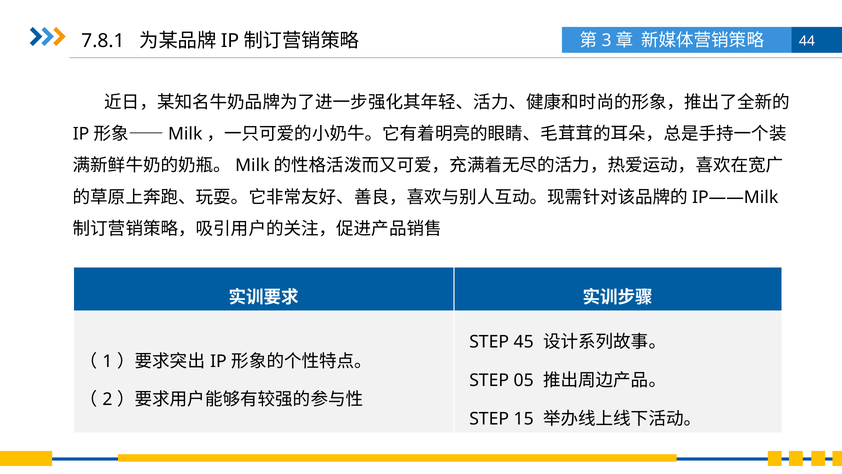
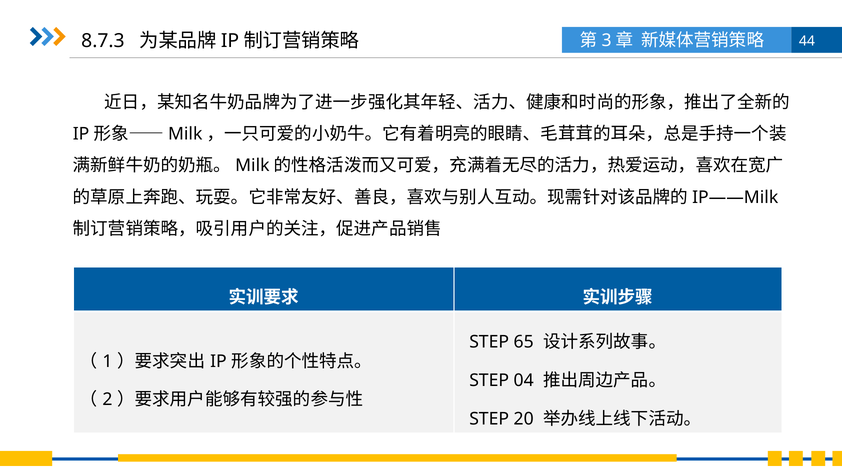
7.8.1: 7.8.1 -> 8.7.3 (103, 41)
45: 45 -> 65 (524, 342)
05: 05 -> 04 (524, 380)
15: 15 -> 20 (524, 419)
